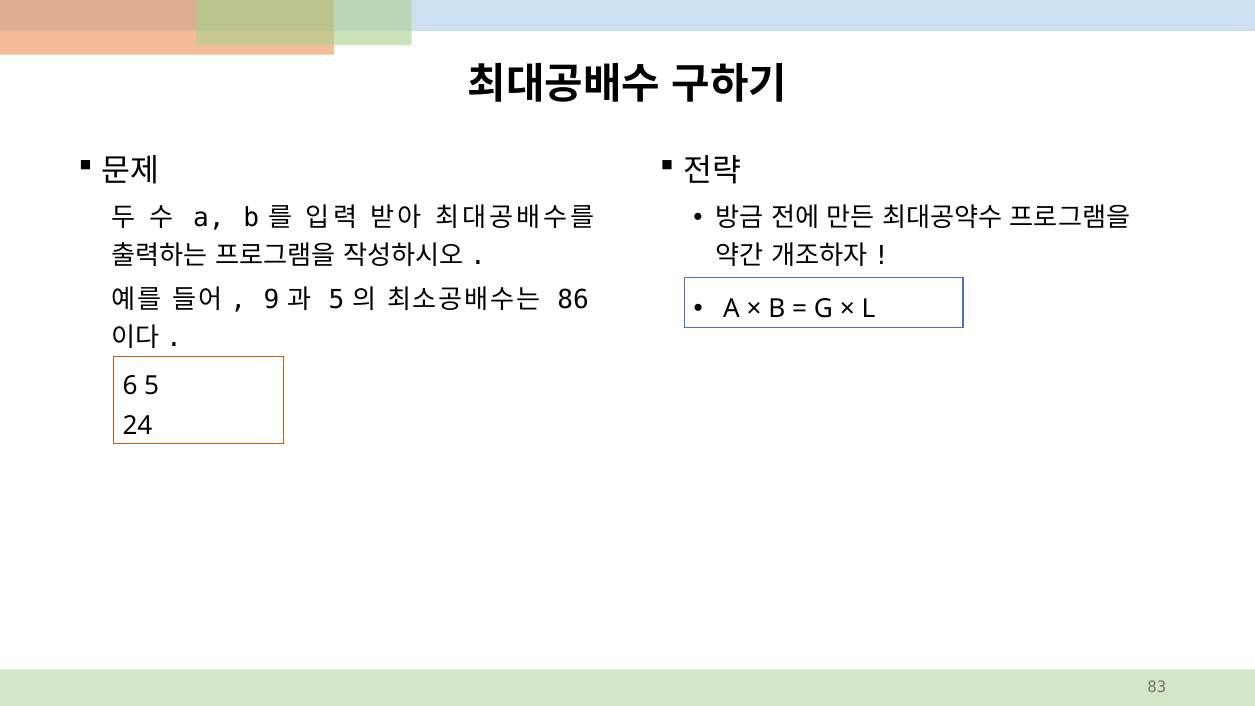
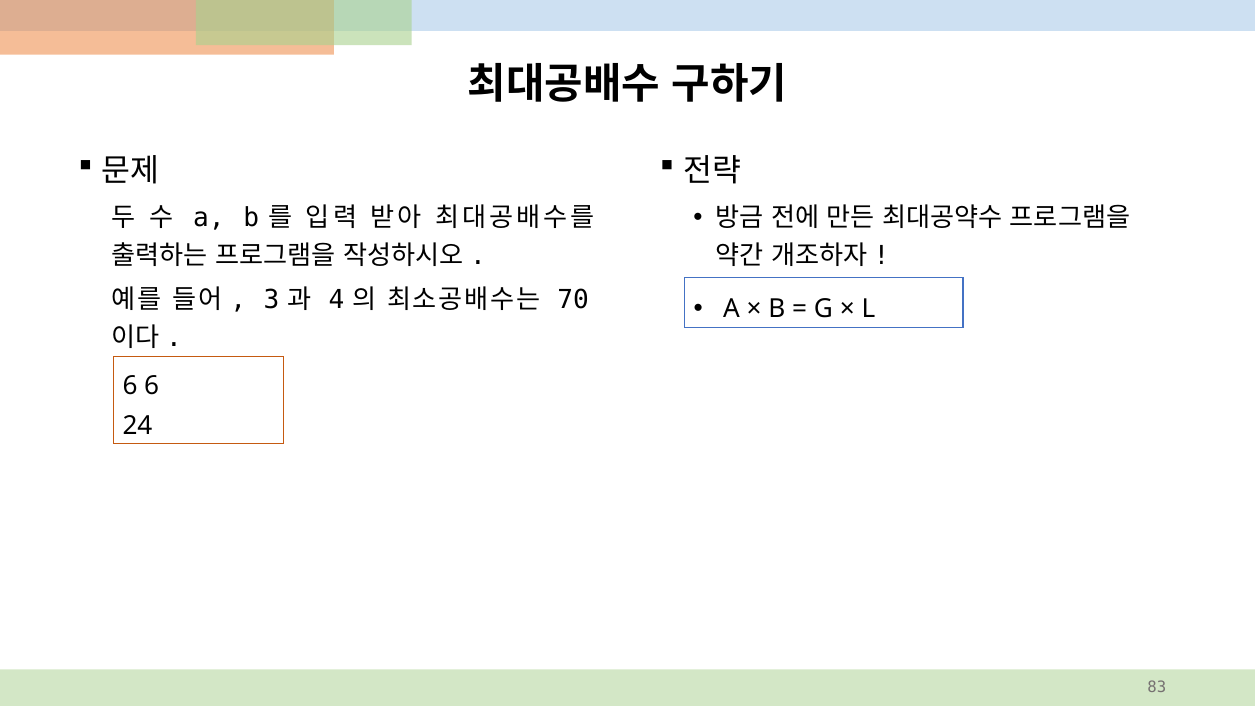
9: 9 -> 3 (272, 300)
5: 5 -> 4 (336, 300)
86: 86 -> 70 (573, 300)
6 5: 5 -> 6 (152, 386)
